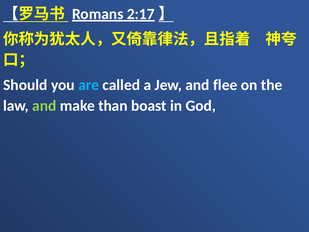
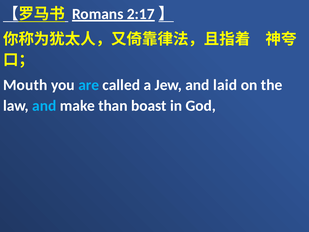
Should: Should -> Mouth (25, 85)
flee: flee -> laid (225, 85)
and colour: light green -> light blue (44, 106)
